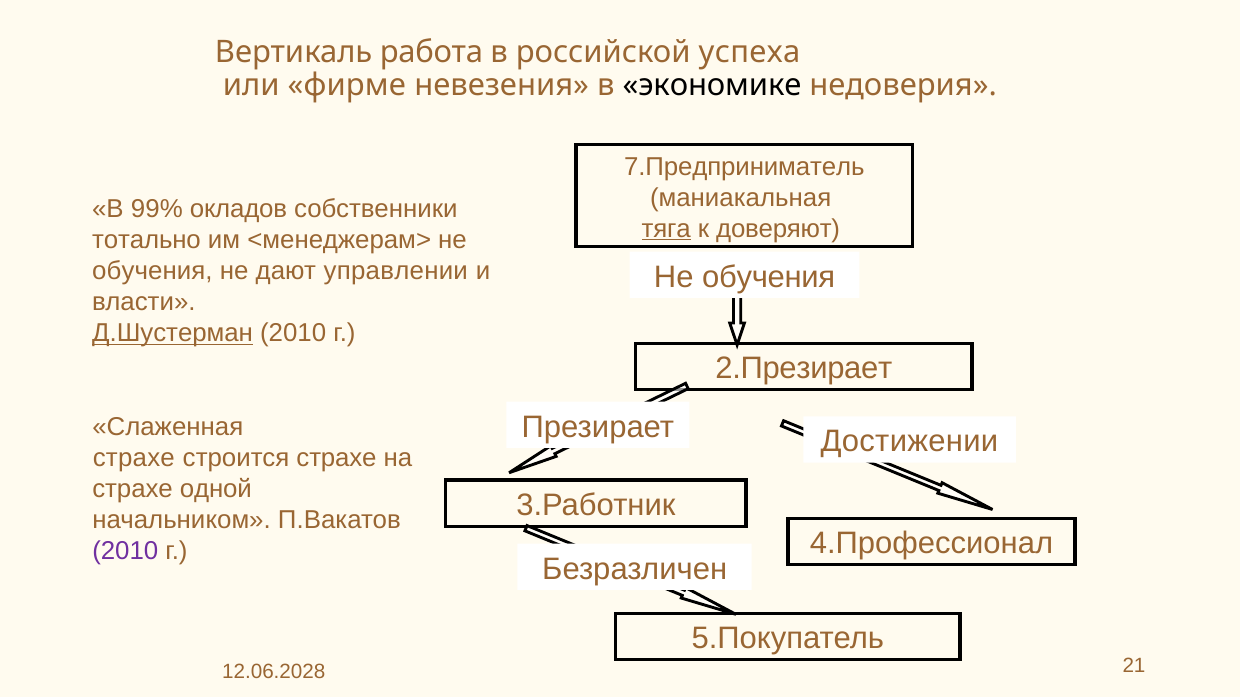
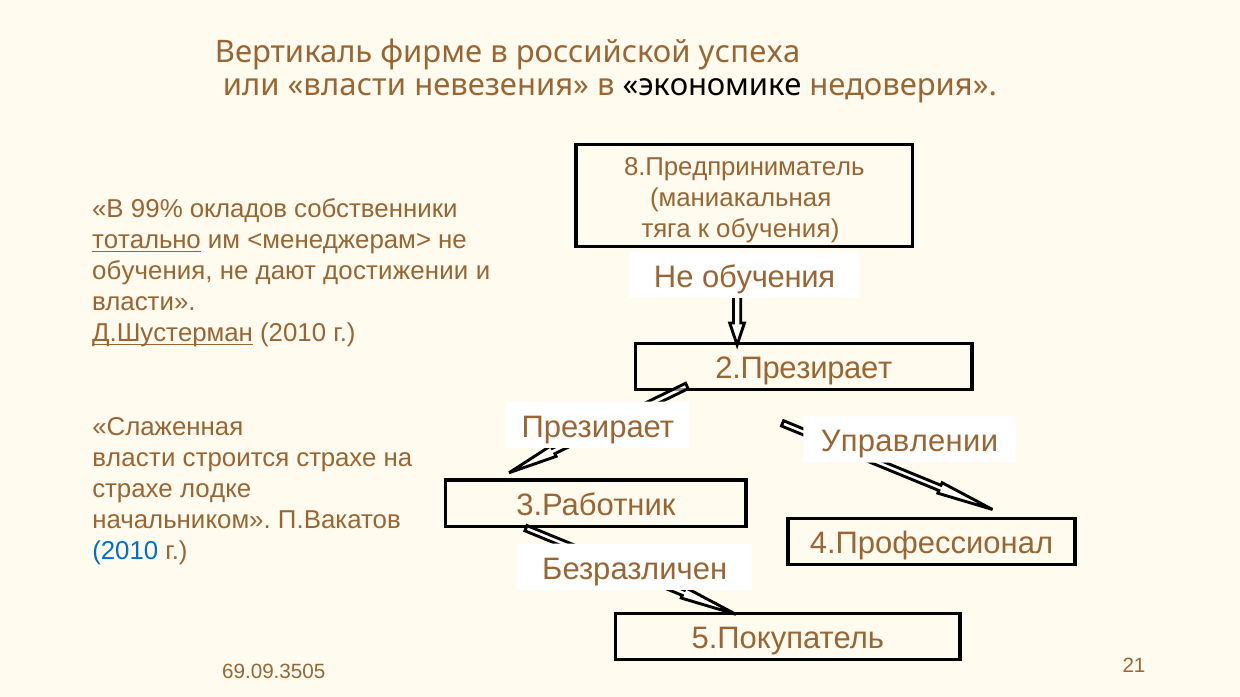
работа: работа -> фирме (431, 52)
или фирме: фирме -> власти (347, 86)
7.Предприниматель: 7.Предприниматель -> 8.Предприниматель (744, 167)
тяга underline: present -> none (666, 229)
к доверяют: доверяют -> обучения (778, 229)
тотально underline: none -> present (147, 241)
управлении: управлении -> достижении (396, 272)
Достижении: Достижении -> Управлении (909, 442)
страхе: страхе -> власти (134, 458)
одной: одной -> лодке (216, 489)
2010 colour: purple -> blue (125, 551)
12.06.2028: 12.06.2028 -> 69.09.3505 (274, 672)
